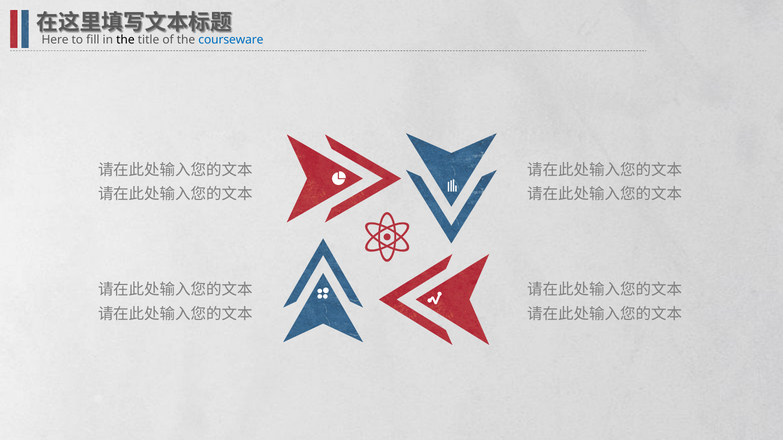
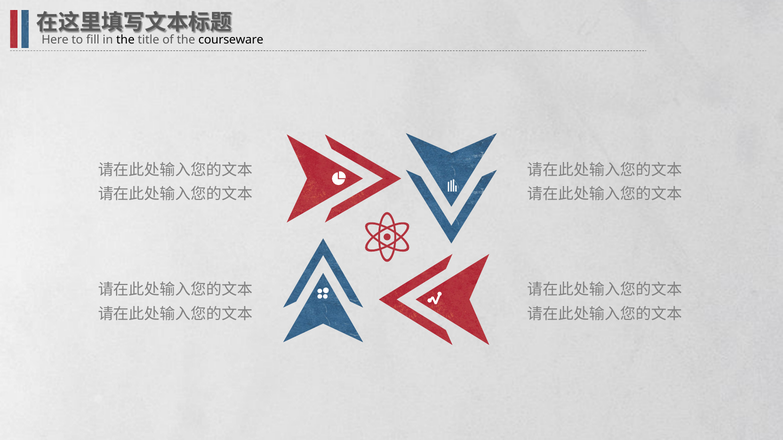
courseware colour: blue -> black (231, 40)
